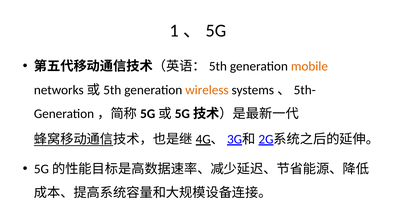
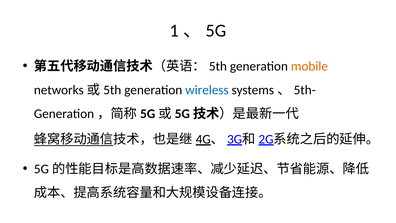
wireless colour: orange -> blue (207, 90)
